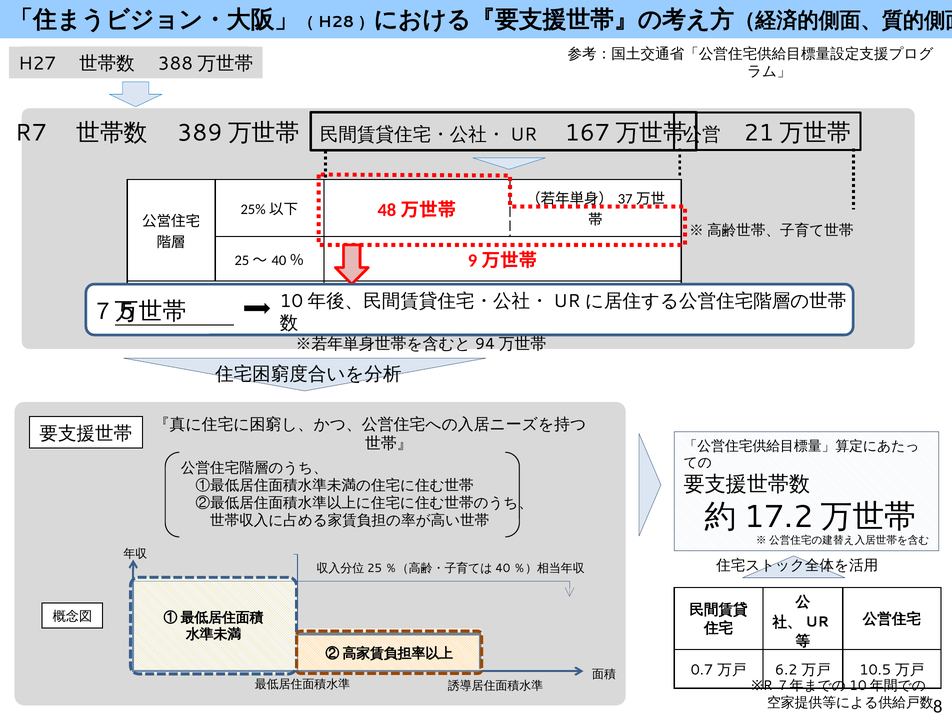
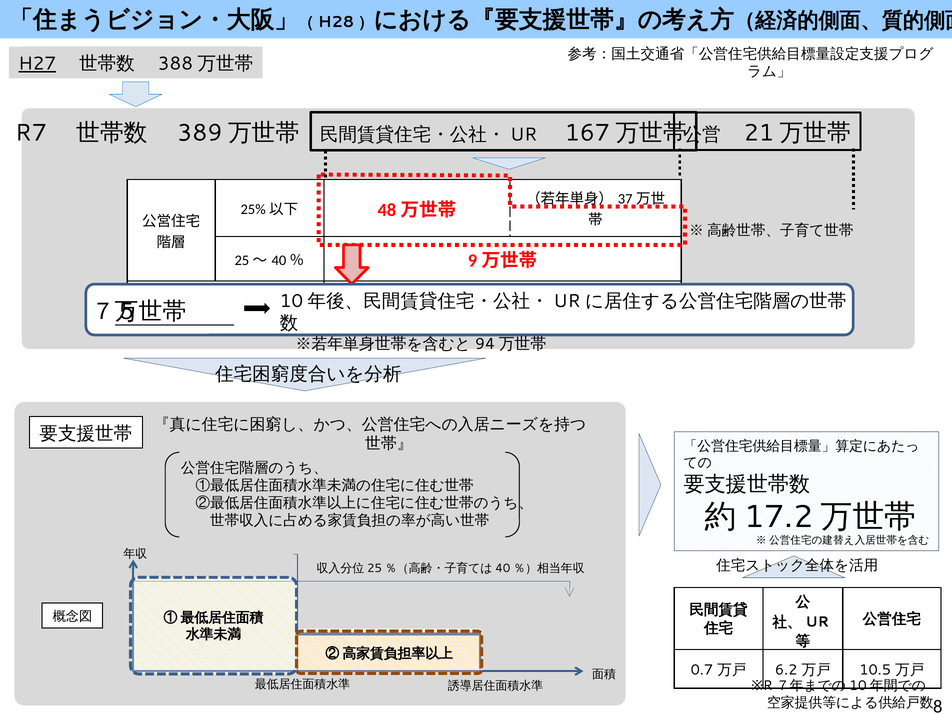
H27 underline: none -> present (37, 64)
